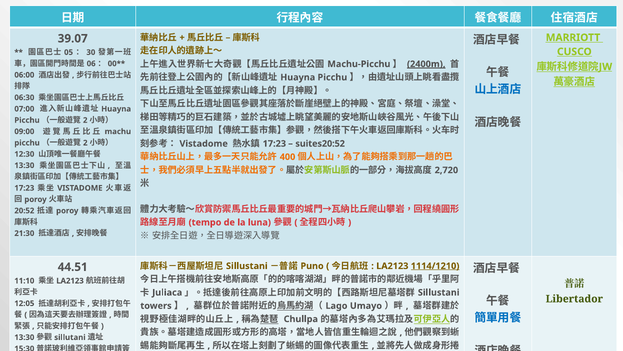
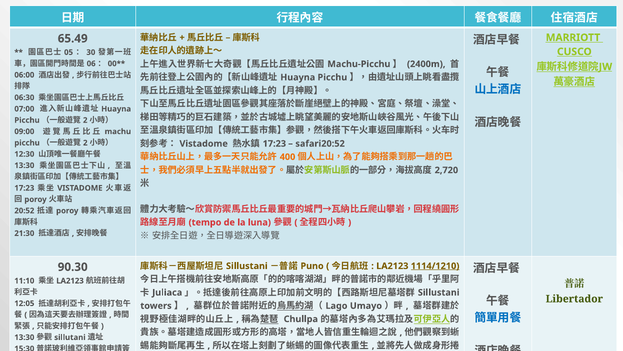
39.07: 39.07 -> 65.49 (73, 39)
2400m underline: present -> none (426, 64)
suites20:52: suites20:52 -> safari20:52 (320, 143)
44.51: 44.51 -> 90.30 (73, 267)
